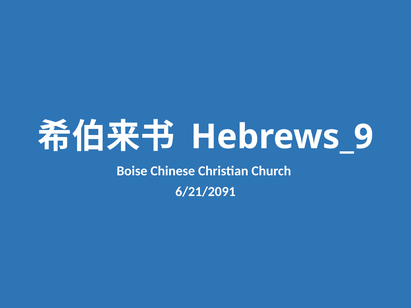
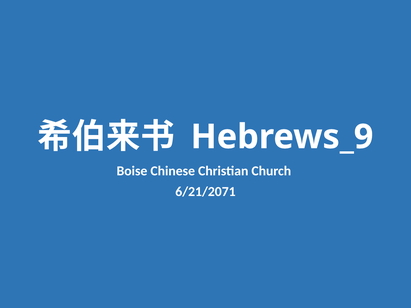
6/21/2091: 6/21/2091 -> 6/21/2071 (205, 192)
